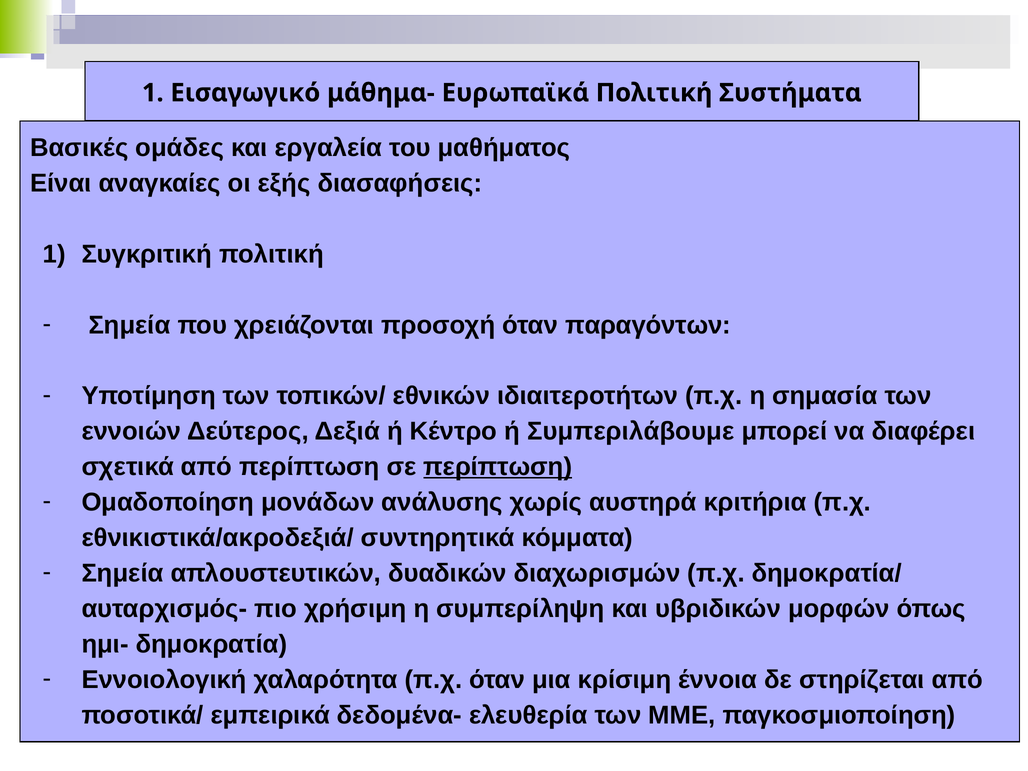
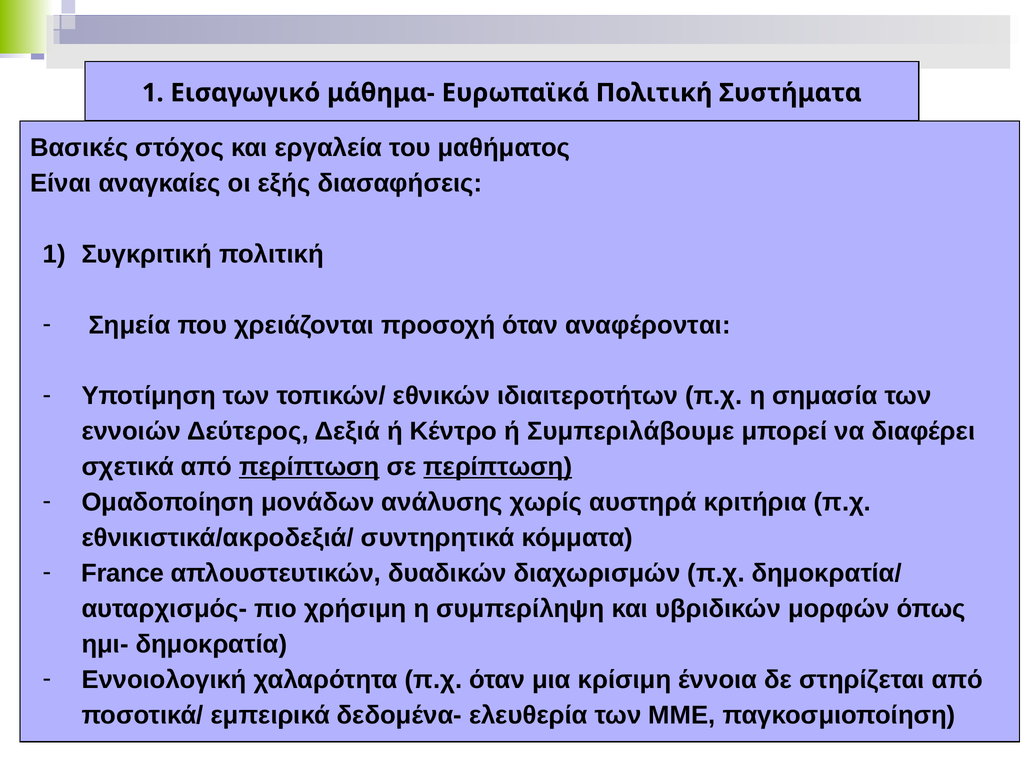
ομάδες: ομάδες -> στόχος (180, 148)
παραγόντων: παραγόντων -> αναφέρονται (648, 325)
περίπτωση underline: none -> present (309, 467)
Σημεία: Σημεία -> France (123, 573)
